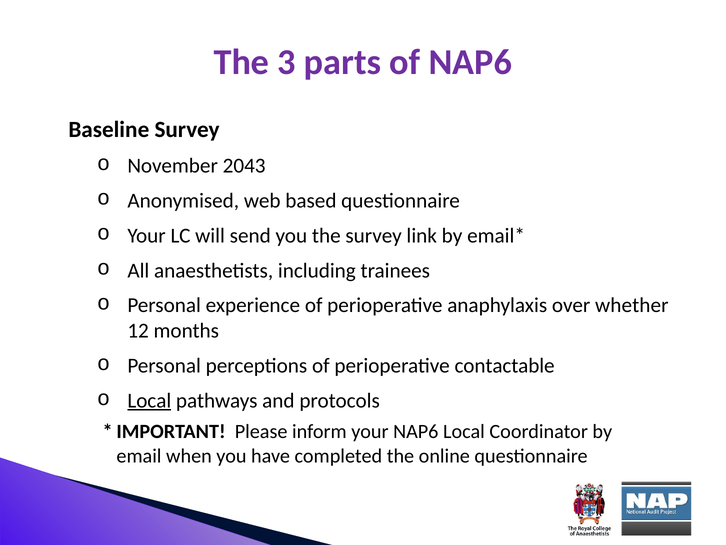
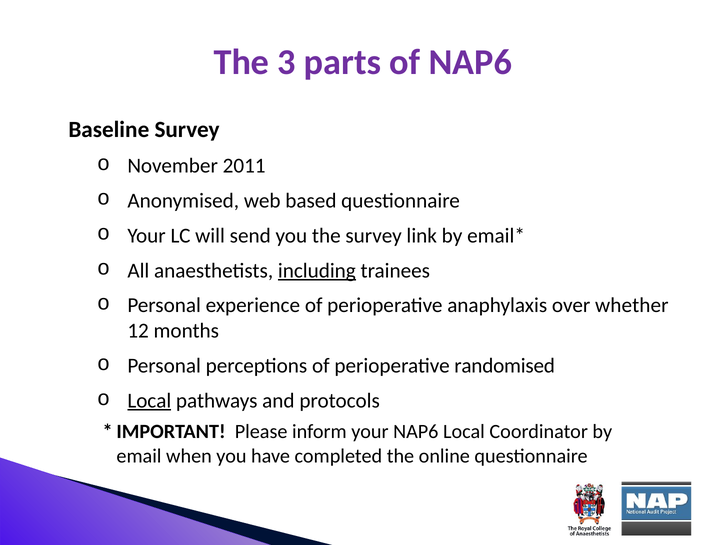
2043: 2043 -> 2011 (244, 166)
including underline: none -> present (317, 270)
contactable: contactable -> randomised (505, 366)
